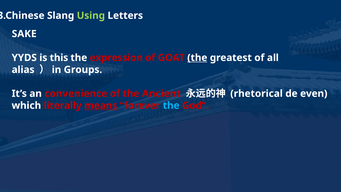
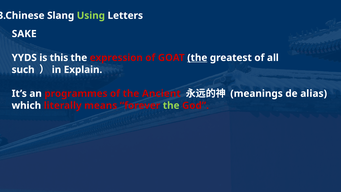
alias: alias -> such (23, 70)
Groups: Groups -> Explain (83, 70)
convenience: convenience -> programmes (76, 93)
rhetorical: rhetorical -> meanings (257, 93)
even: even -> alias (314, 93)
means underline: present -> none (101, 105)
the colour: light blue -> light green (171, 105)
